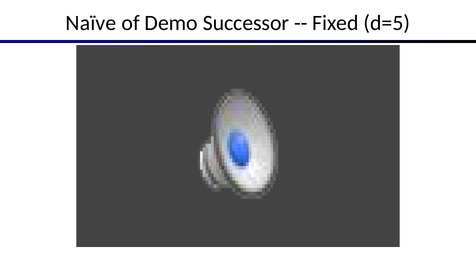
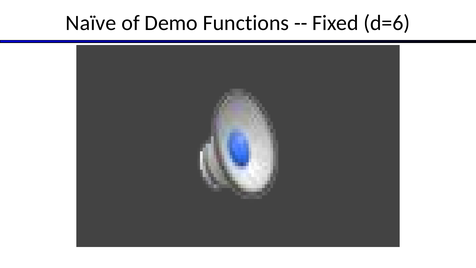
Successor: Successor -> Functions (246, 23)
d=5: d=5 -> d=6 (387, 23)
